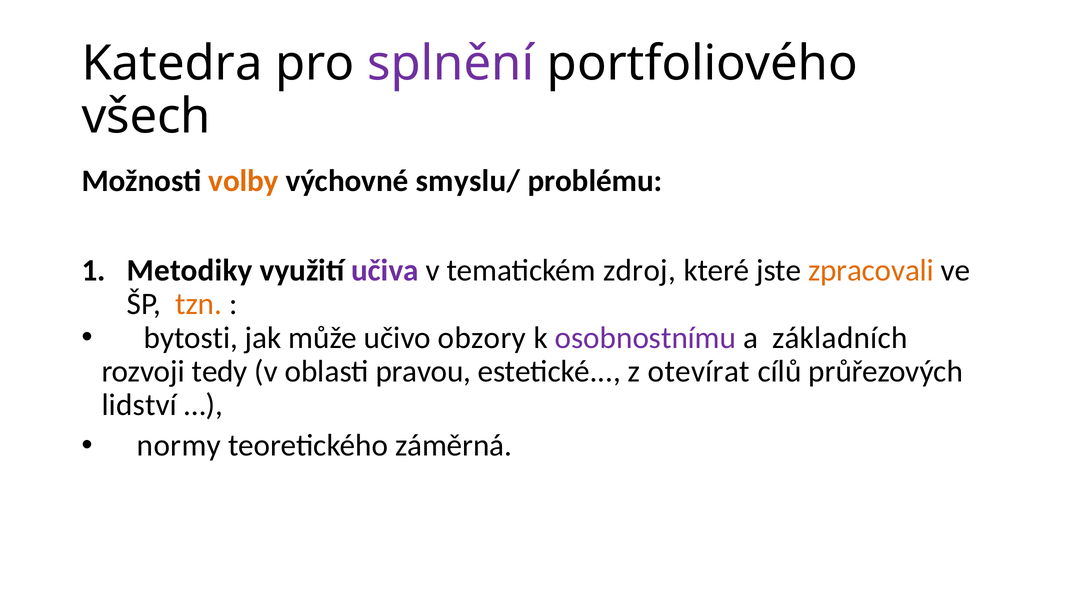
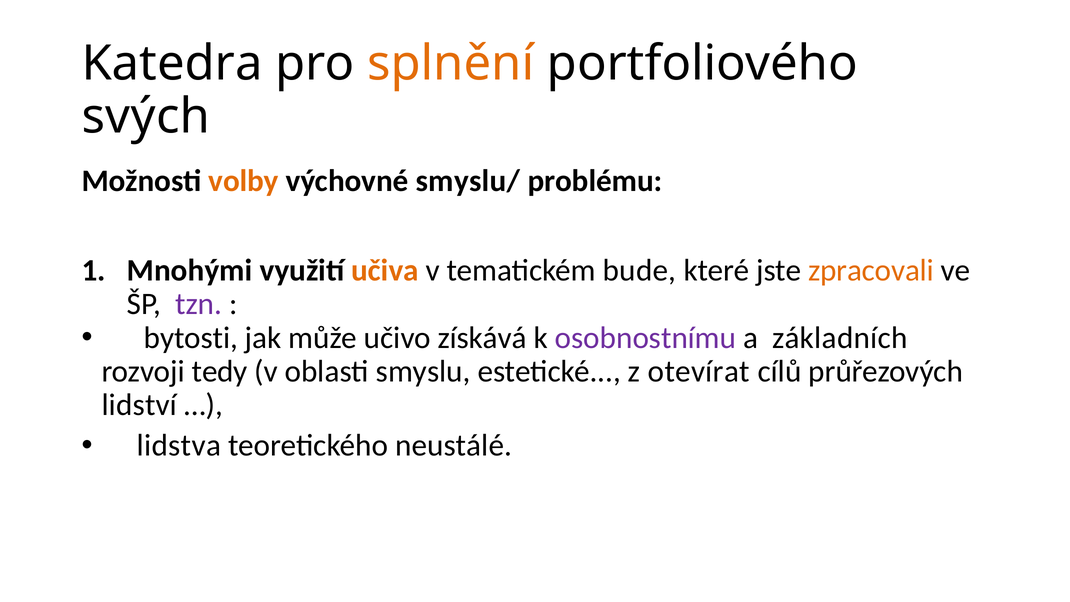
splnění colour: purple -> orange (451, 63)
všech: všech -> svých (146, 116)
Metodiky: Metodiky -> Mnohými (190, 270)
učiva colour: purple -> orange (385, 270)
zdroj: zdroj -> bude (640, 270)
tzn colour: orange -> purple (199, 304)
obzory: obzory -> získává (482, 338)
pravou: pravou -> smyslu (423, 371)
normy: normy -> lidstva (179, 445)
záměrná: záměrná -> neustálé (454, 445)
